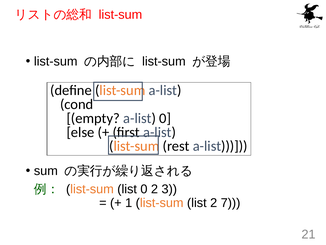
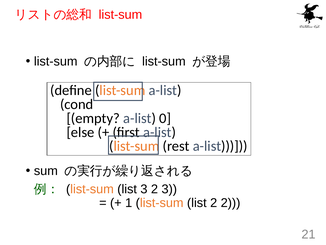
list 0: 0 -> 3 (144, 189)
2 7: 7 -> 2 (231, 203)
